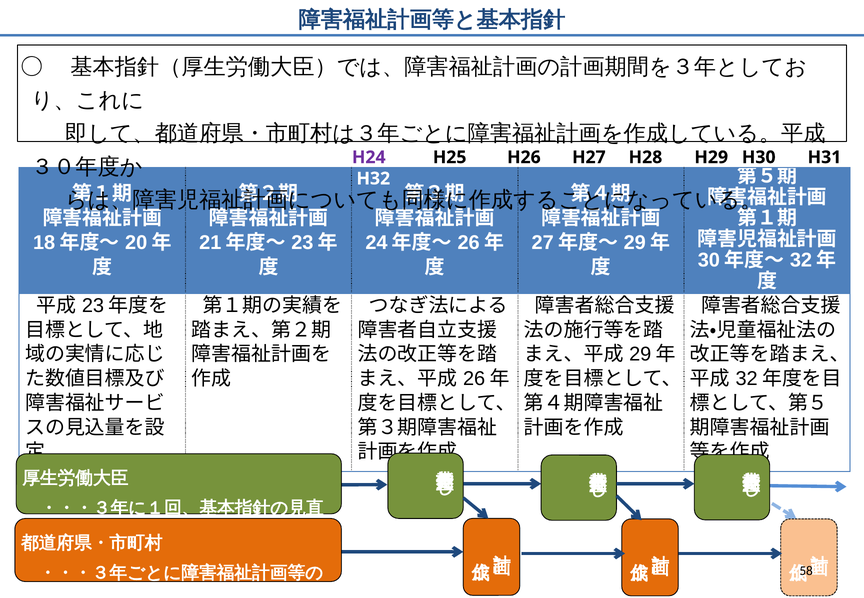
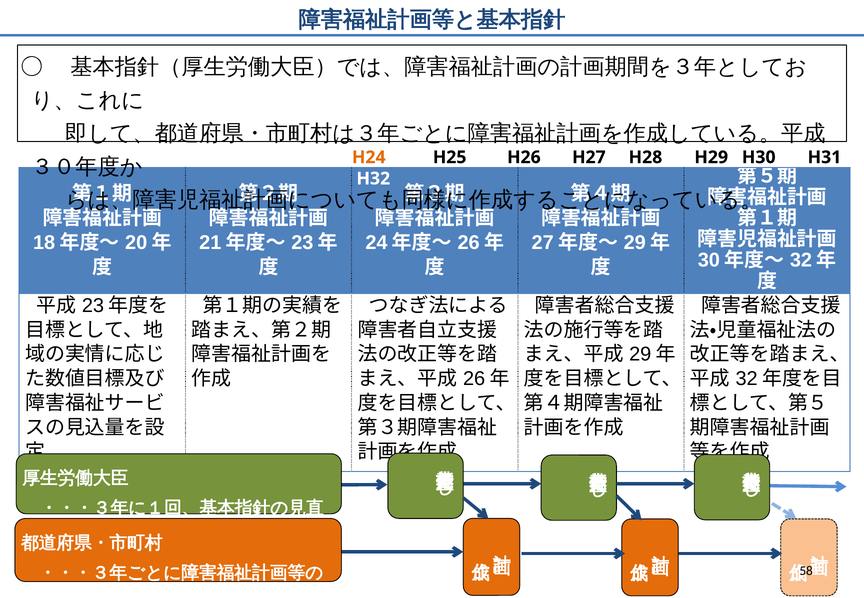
H24 colour: purple -> orange (369, 157)
